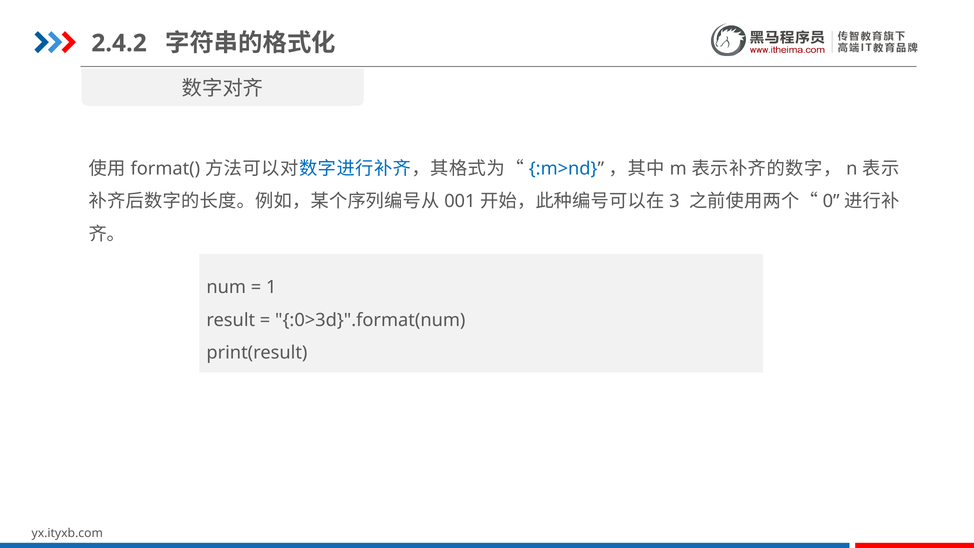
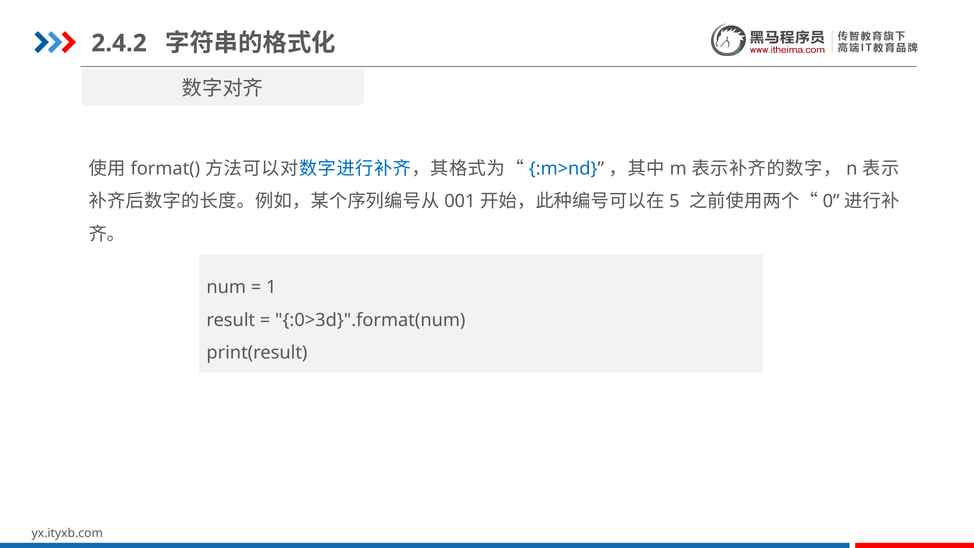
3: 3 -> 5 (674, 201)
